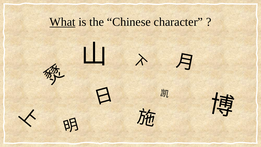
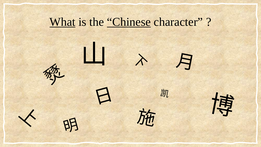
Chinese underline: none -> present (129, 22)
